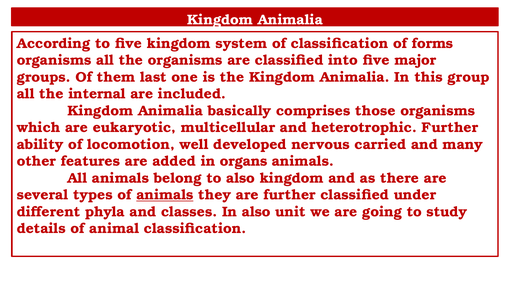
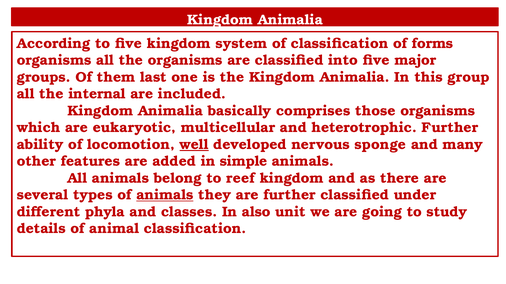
well underline: none -> present (194, 145)
carried: carried -> sponge (380, 145)
organs: organs -> simple (244, 162)
to also: also -> reef (241, 179)
